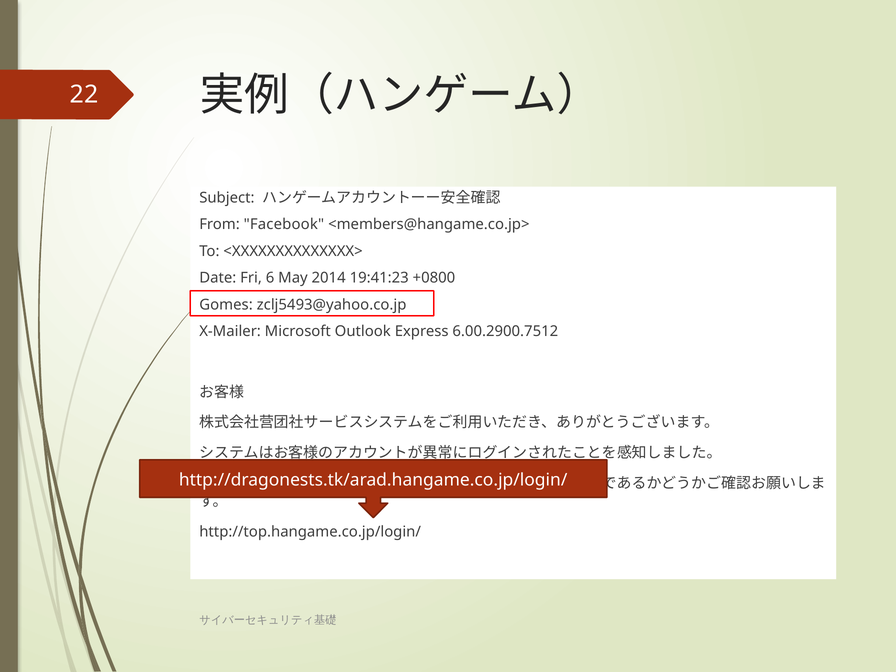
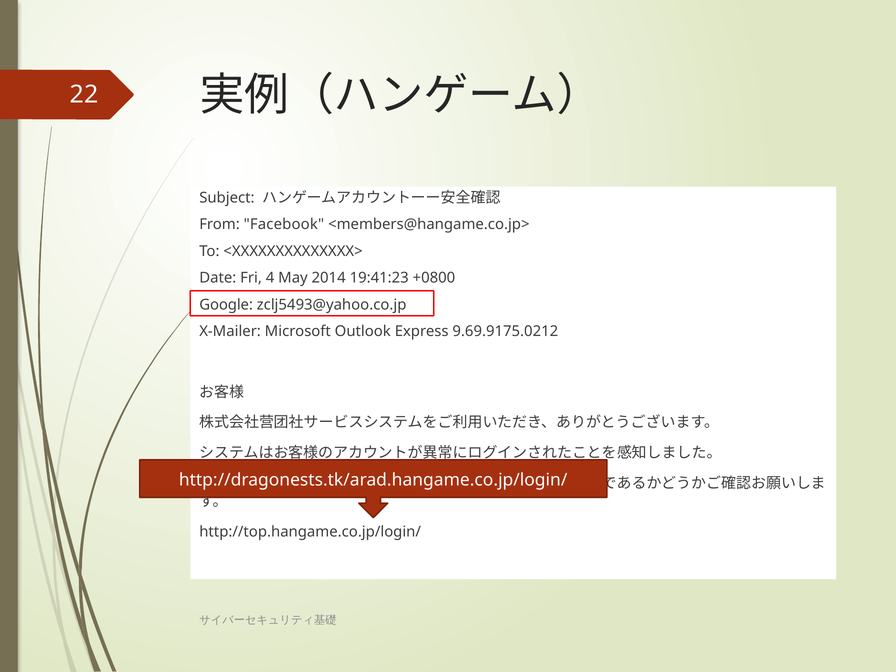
6: 6 -> 4 (270, 278)
Gomes: Gomes -> Google (226, 305)
6.00.2900.7512: 6.00.2900.7512 -> 9.69.9175.0212 (505, 332)
